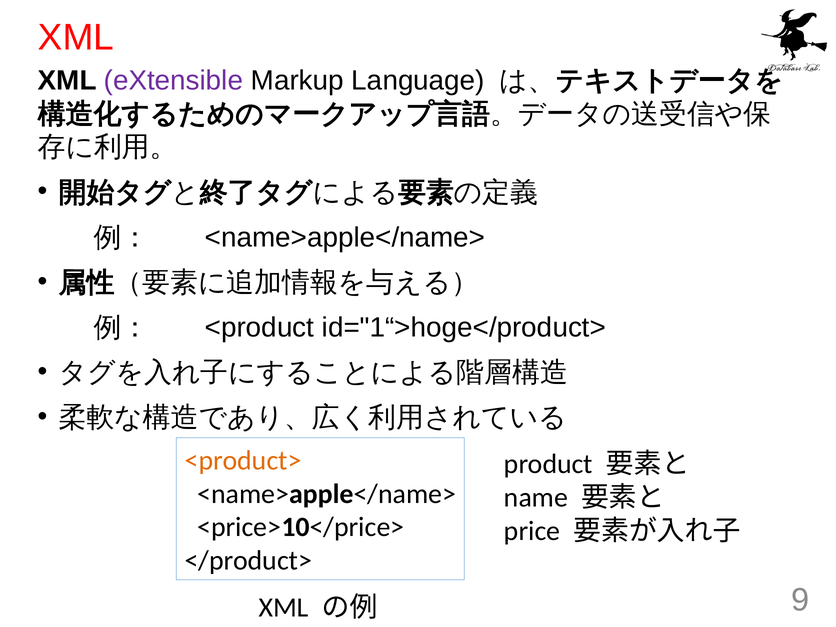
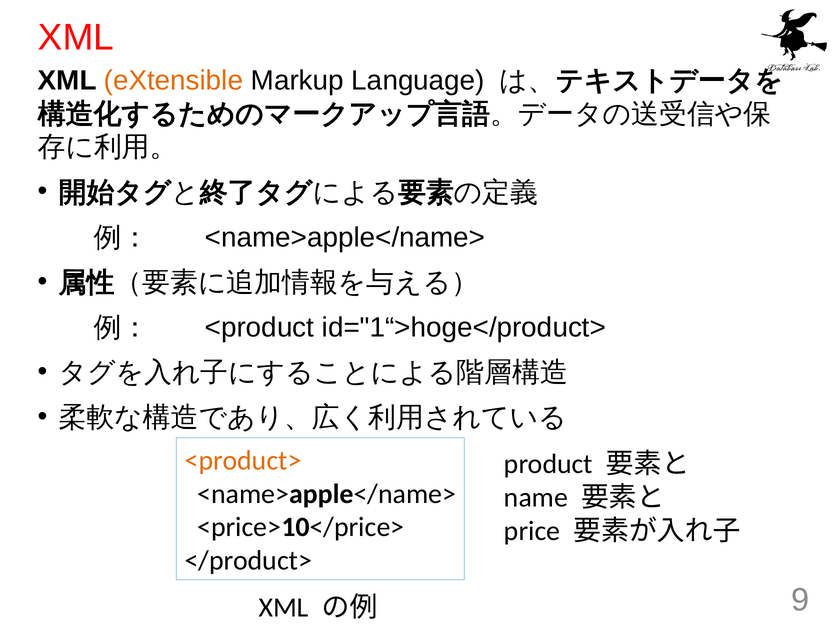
eXtensible colour: purple -> orange (173, 80)
